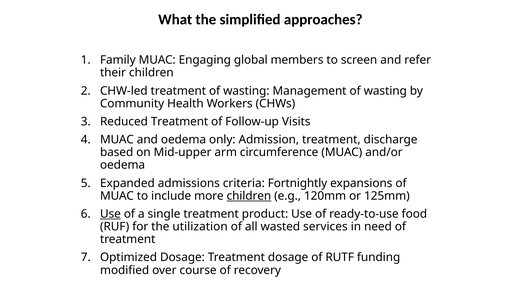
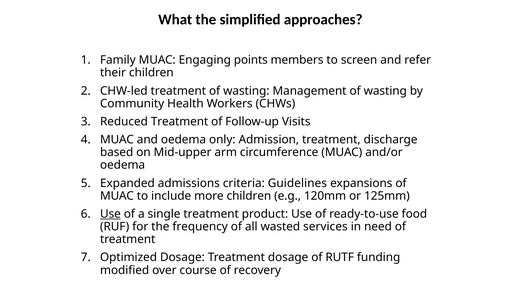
global: global -> points (251, 60)
Fortnightly: Fortnightly -> Guidelines (297, 183)
children underline: present -> none (249, 196)
utilization: utilization -> frequency (200, 226)
